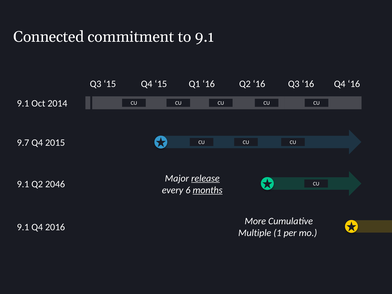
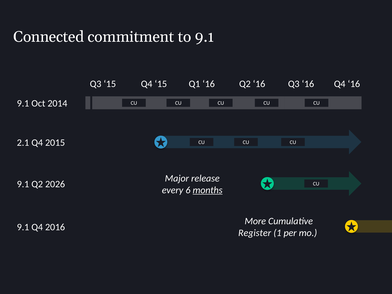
9.7: 9.7 -> 2.1 (23, 143)
release underline: present -> none (205, 178)
2046: 2046 -> 2026 (55, 184)
Multiple: Multiple -> Register (255, 233)
